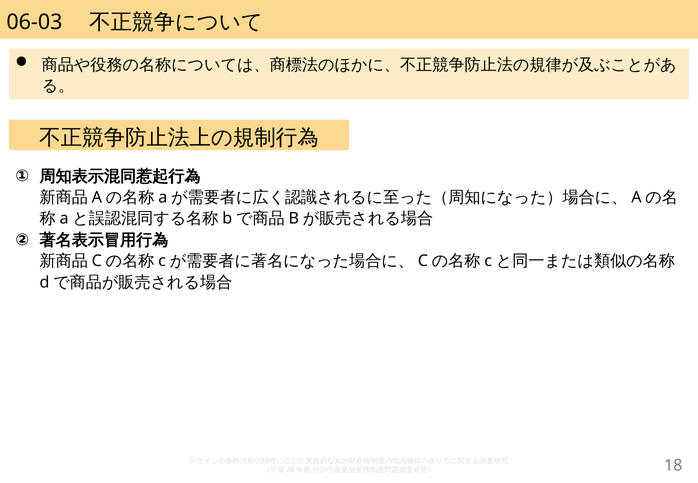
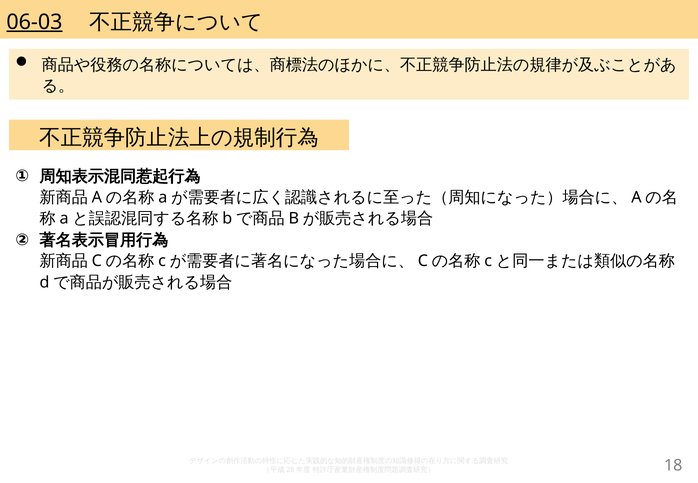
06-03 underline: none -> present (34, 22)
